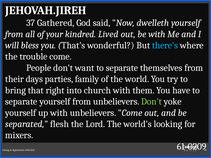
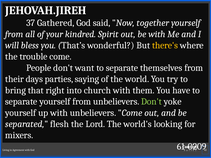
dwelleth: dwelleth -> together (153, 23)
Lived: Lived -> Spirit (108, 34)
there's colour: light blue -> yellow (165, 45)
family: family -> saying (87, 79)
